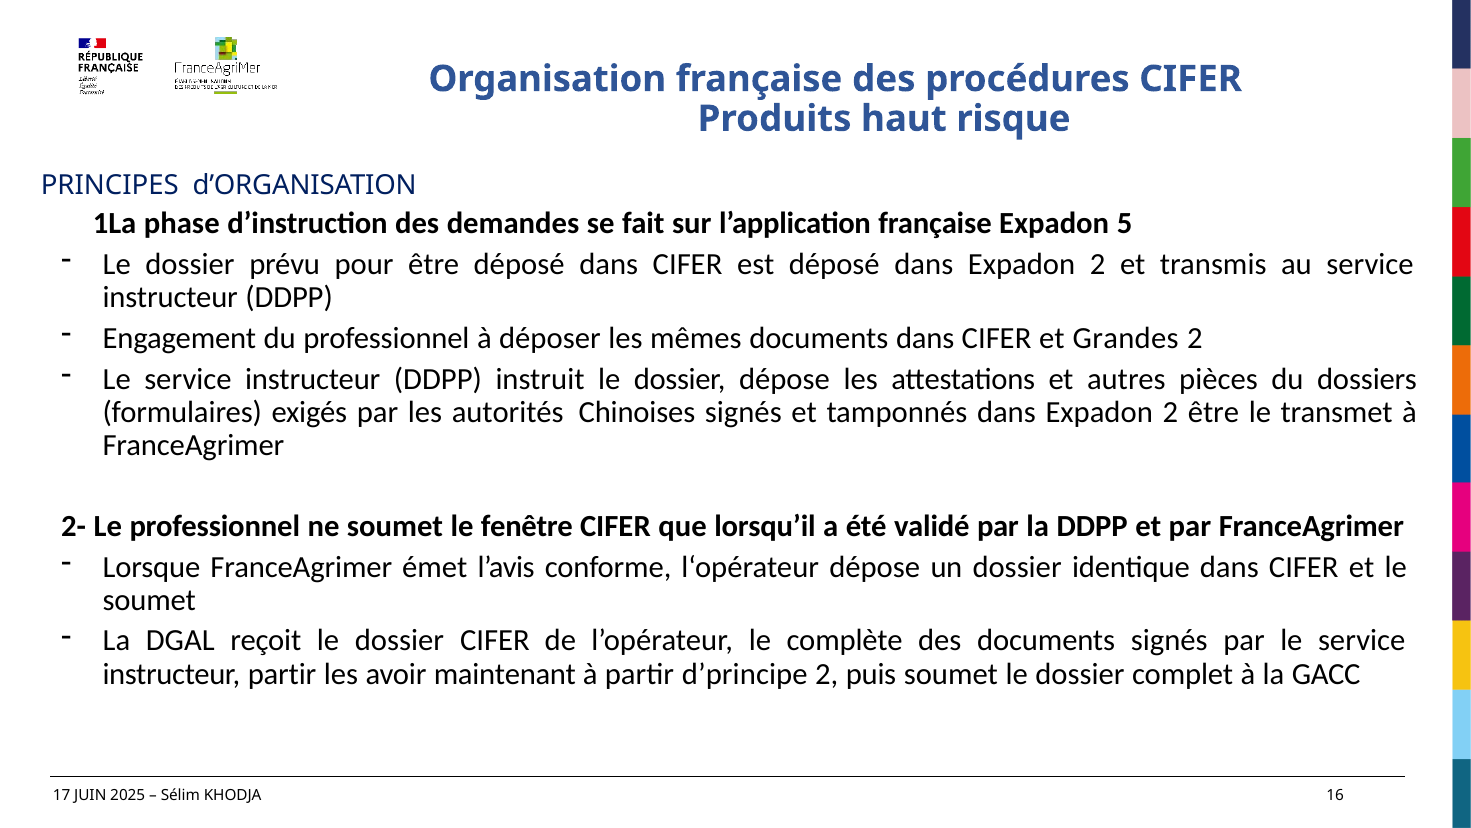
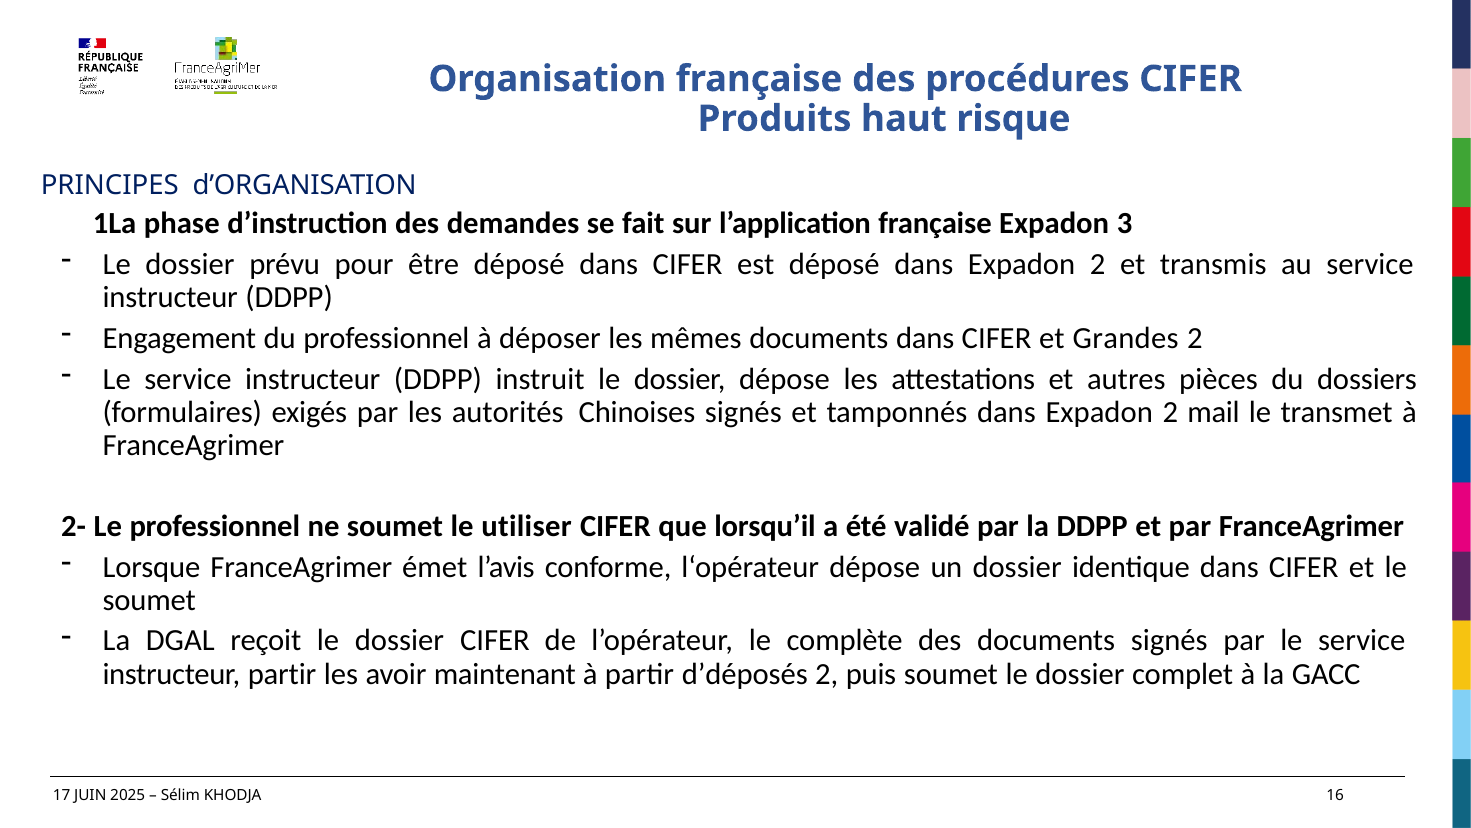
5: 5 -> 3 (1125, 223)
2 être: être -> mail (1214, 412)
fenêtre: fenêtre -> utiliser (527, 526)
d’principe: d’principe -> d’déposés (745, 673)
